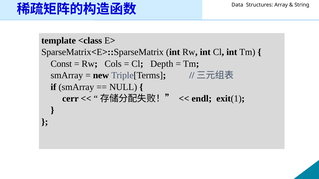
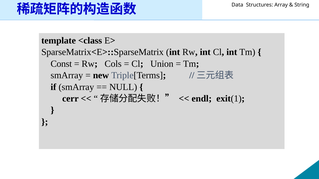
Depth: Depth -> Union (162, 64)
